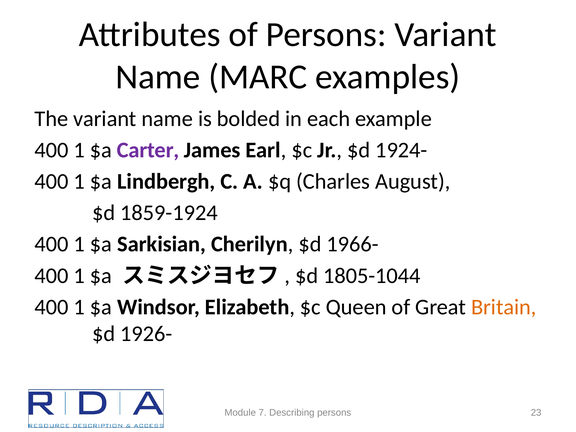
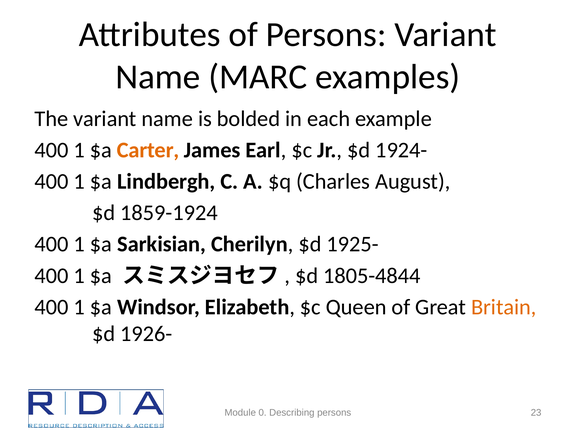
Carter colour: purple -> orange (148, 150)
1966-: 1966- -> 1925- (353, 244)
1805-1044: 1805-1044 -> 1805-4844 (372, 276)
7: 7 -> 0 (263, 413)
